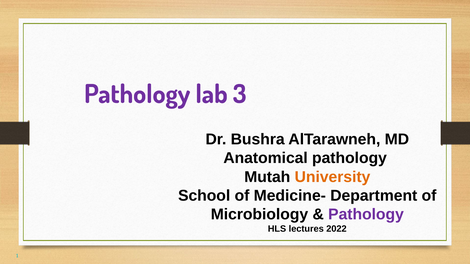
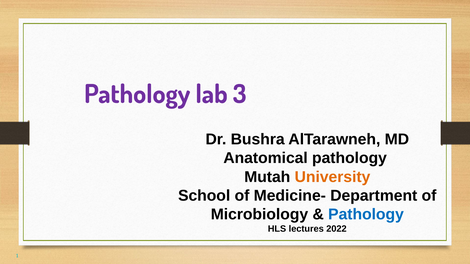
Pathology colour: purple -> blue (366, 215)
